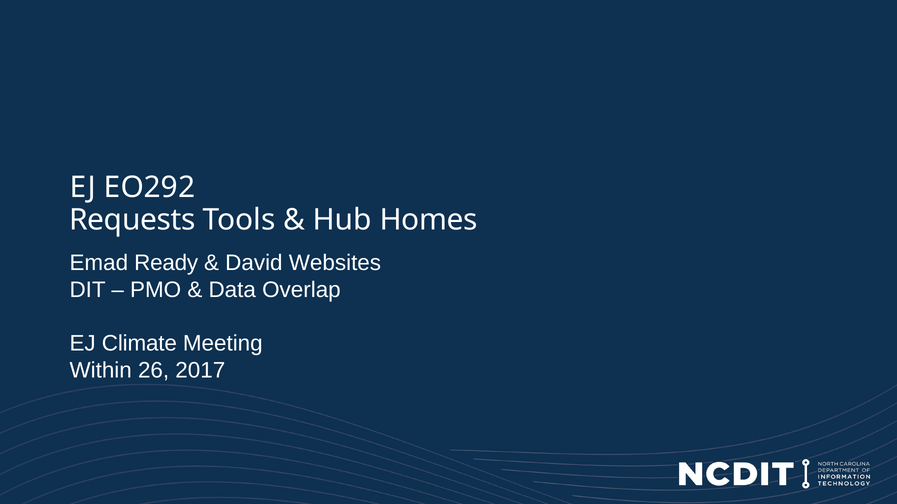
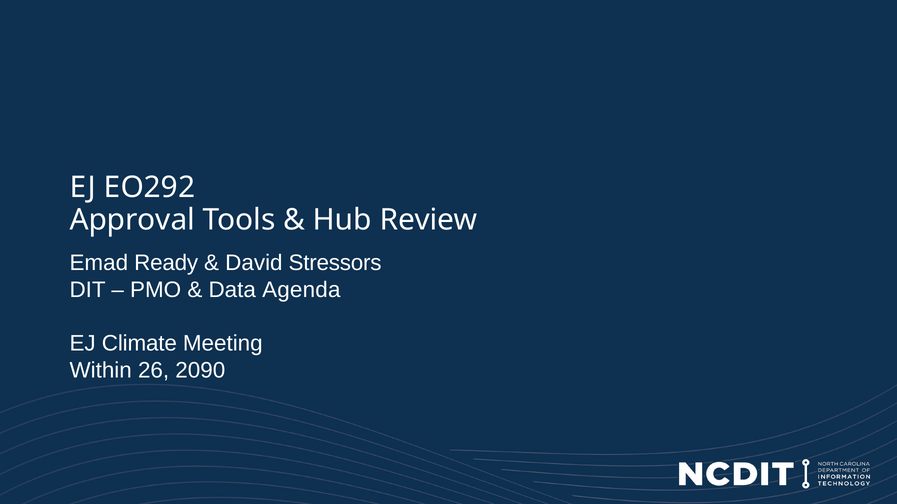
Requests: Requests -> Approval (132, 220)
Homes: Homes -> Review (429, 220)
Websites: Websites -> Stressors (335, 263)
Overlap: Overlap -> Agenda (301, 290)
2017: 2017 -> 2090 (200, 371)
